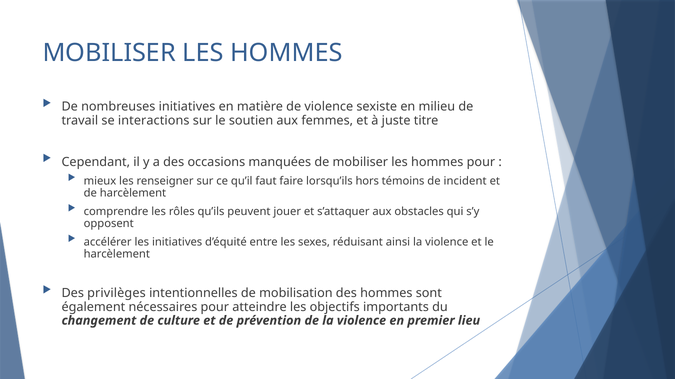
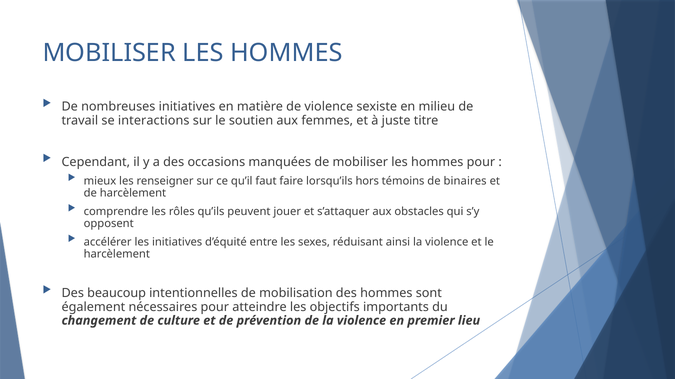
incident: incident -> binaires (465, 181)
privilèges: privilèges -> beaucoup (117, 294)
